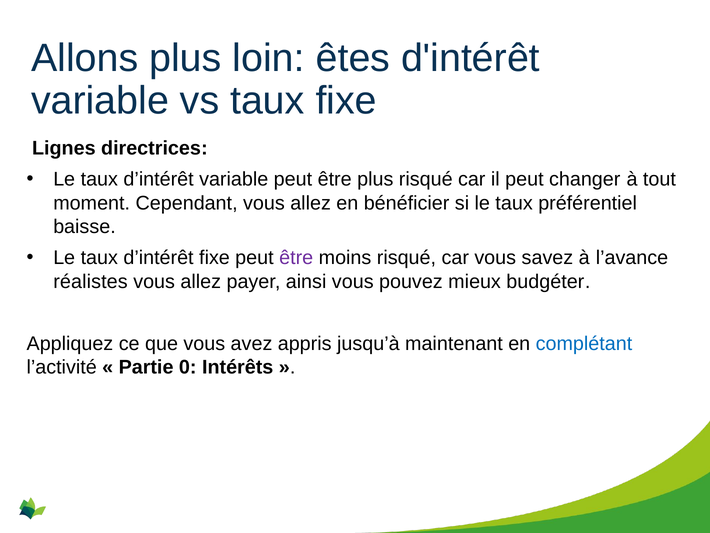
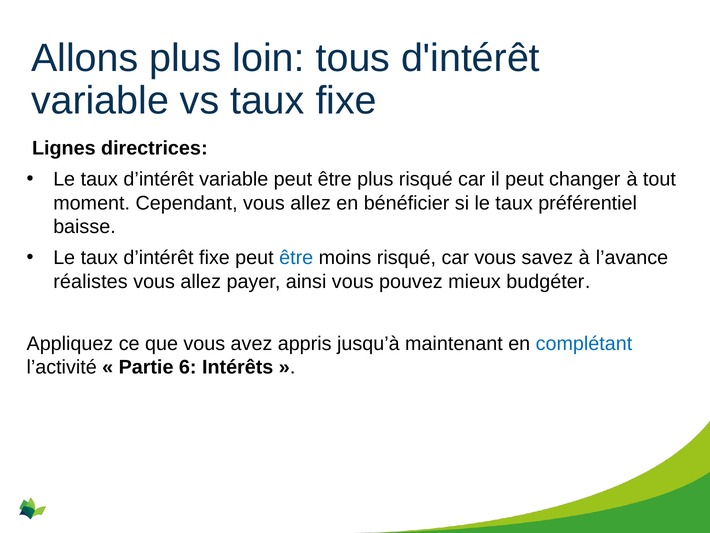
êtes: êtes -> tous (353, 58)
être colour: purple -> blue (296, 258)
0: 0 -> 6 (188, 367)
